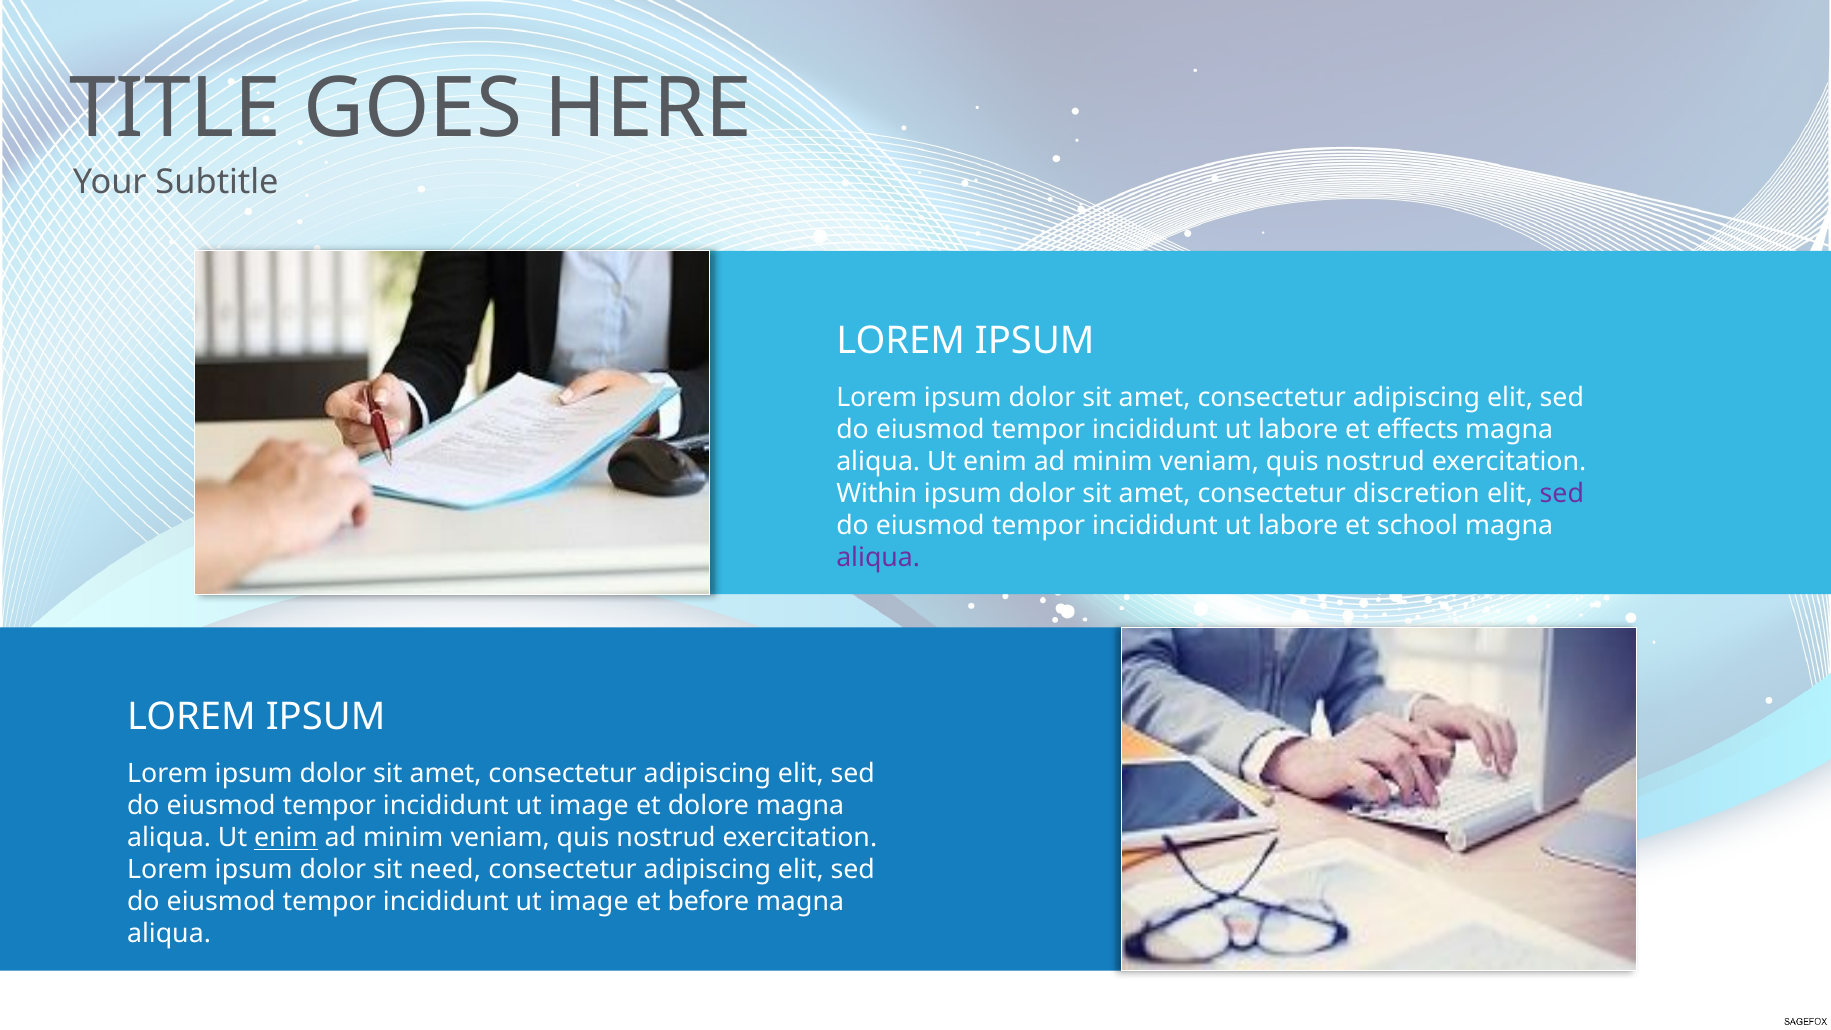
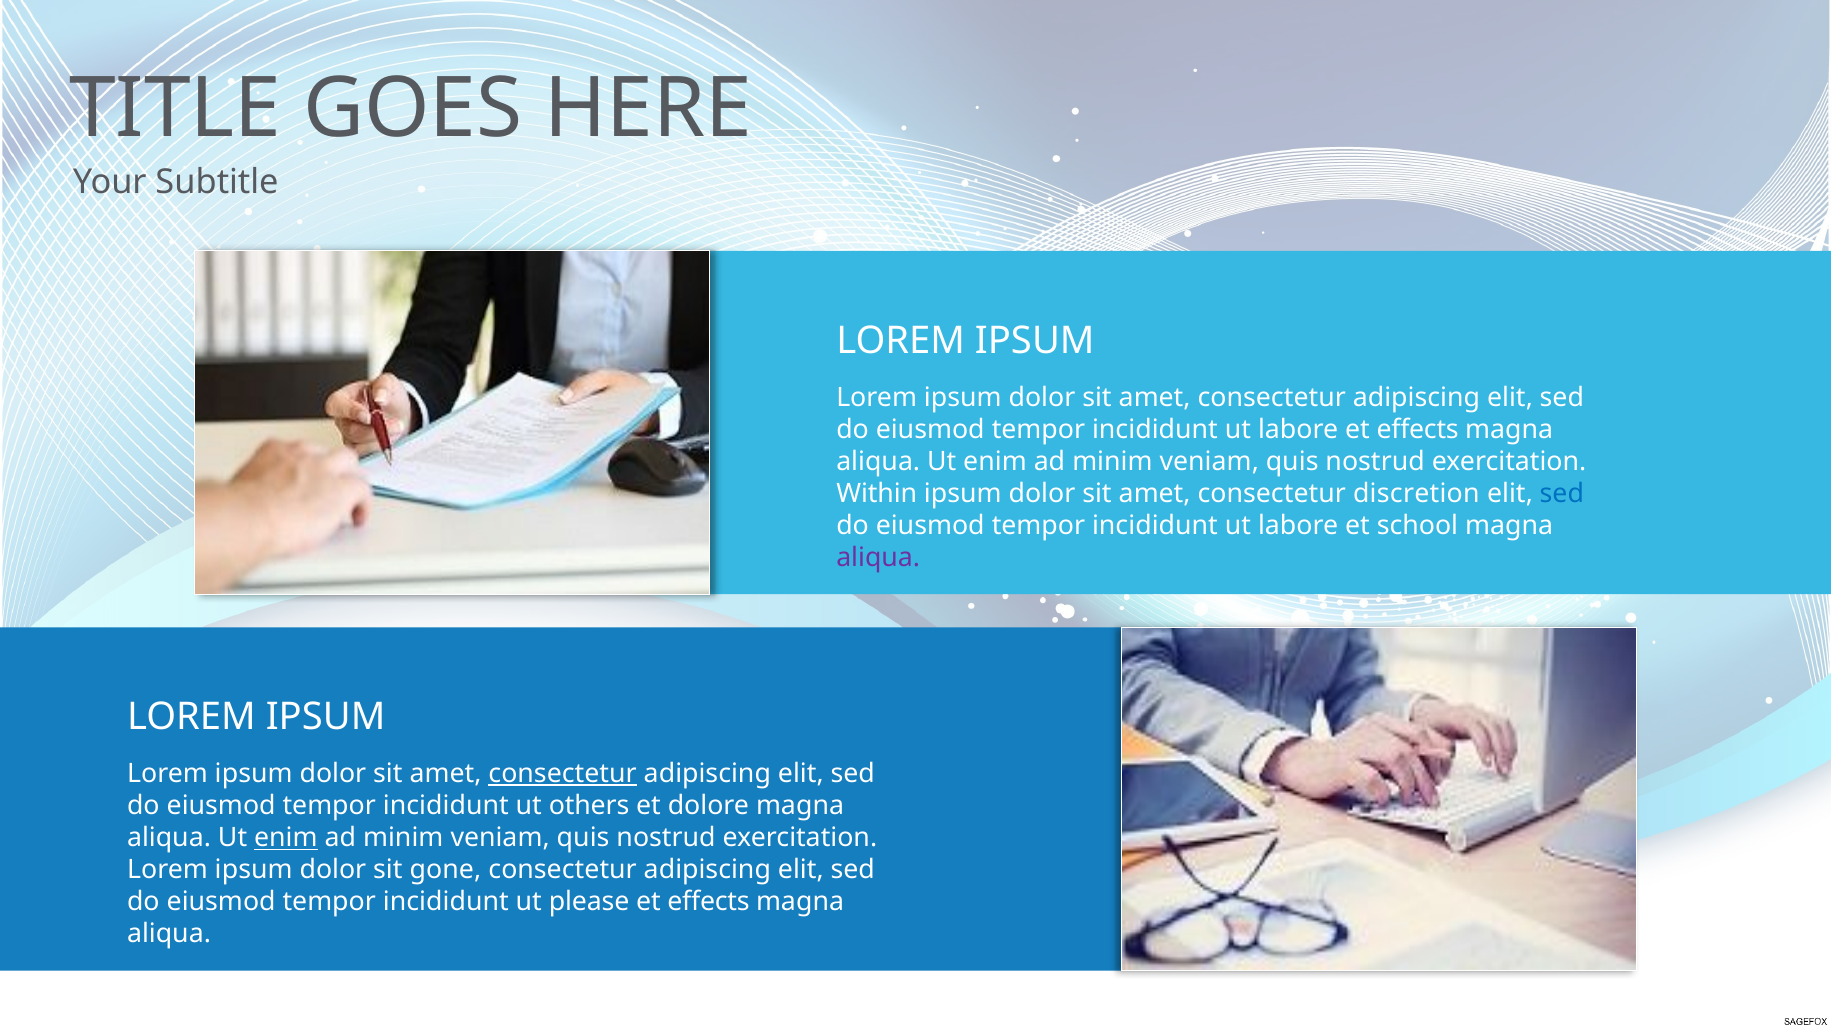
sed colour: purple -> blue (1562, 493)
consectetur underline: none -> present (563, 774)
image: image -> others (589, 806)
need: need -> gone (445, 870)
image: image -> please (589, 902)
before: before -> effects (709, 902)
